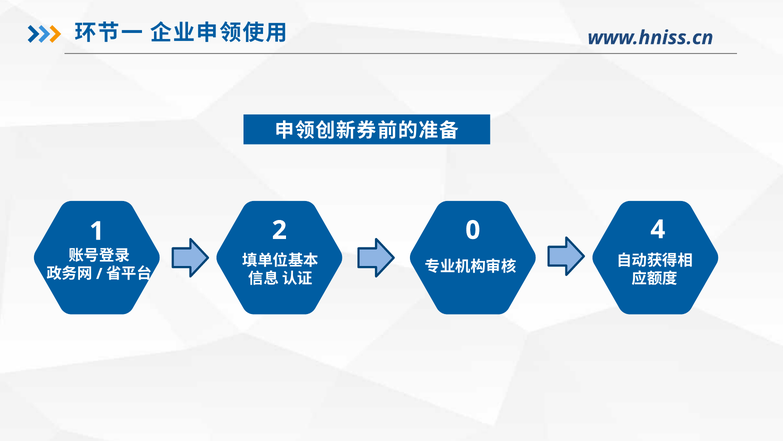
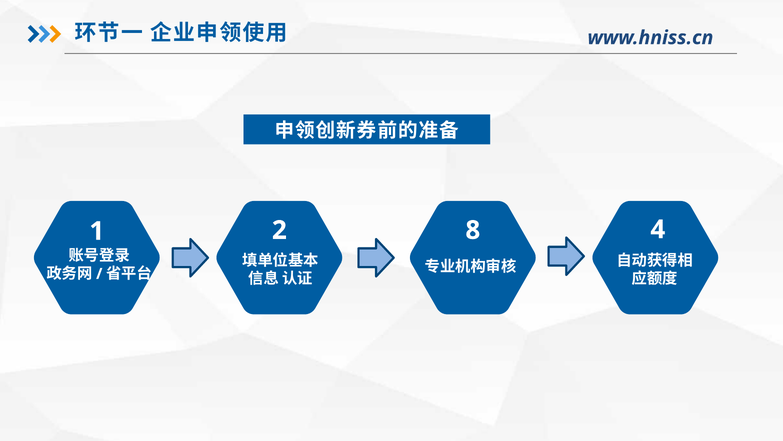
0: 0 -> 8 (473, 230)
